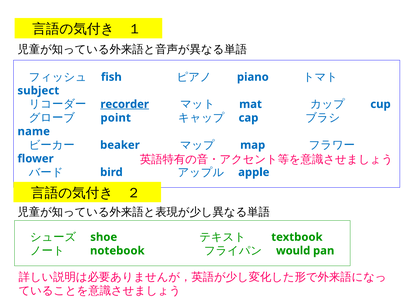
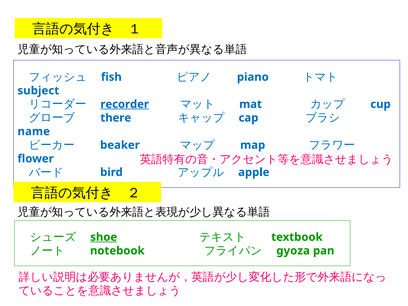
point: point -> there (116, 118)
shoe underline: none -> present (104, 237)
would: would -> gyoza (293, 251)
